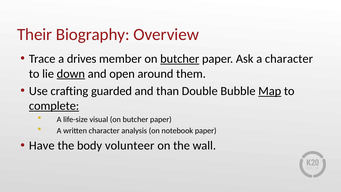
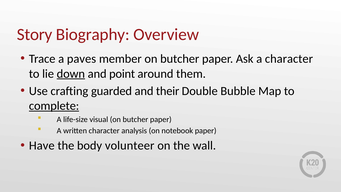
Their: Their -> Story (35, 34)
drives: drives -> paves (81, 59)
butcher underline: present -> none (180, 59)
open: open -> point (122, 74)
than: than -> their (168, 91)
Map underline: present -> none (270, 91)
